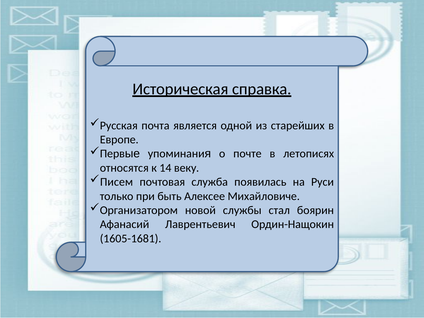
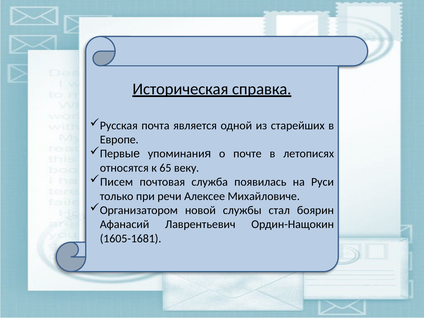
14: 14 -> 65 (165, 168)
быть: быть -> речи (169, 196)
